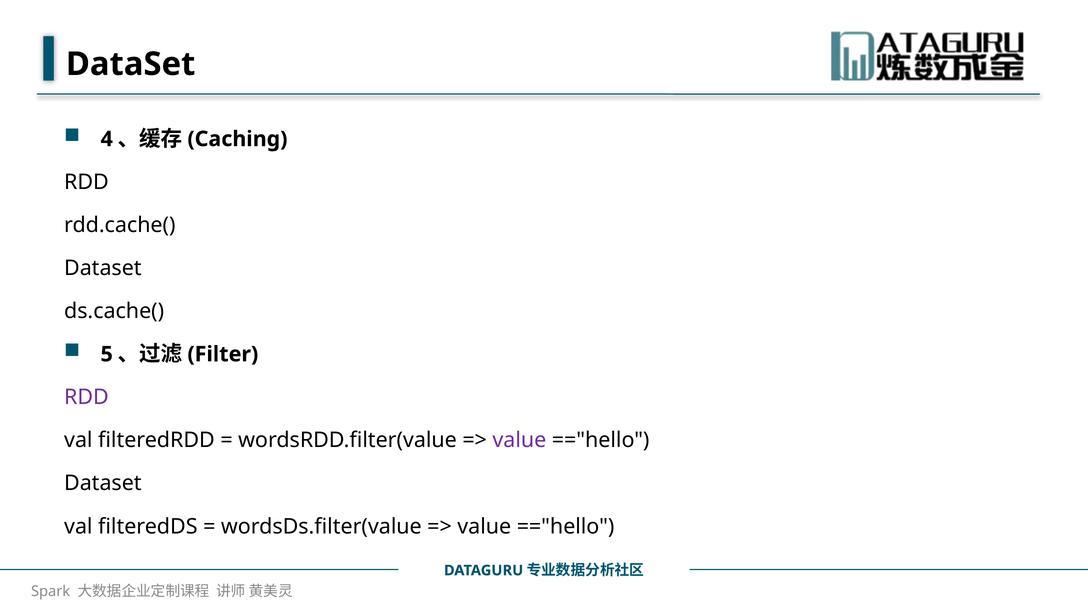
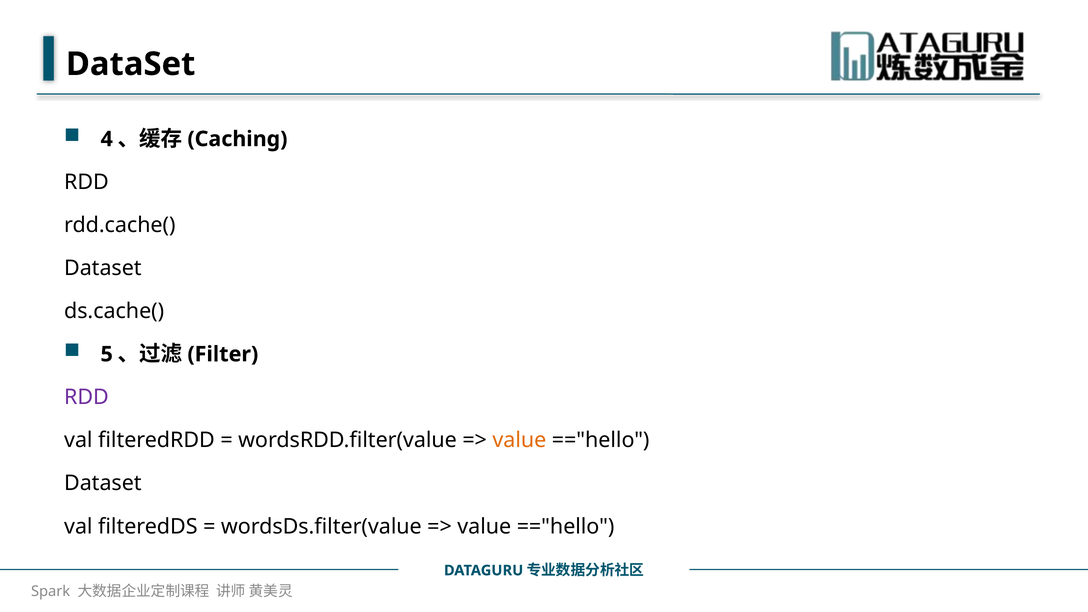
value colour: purple -> orange (519, 440)
